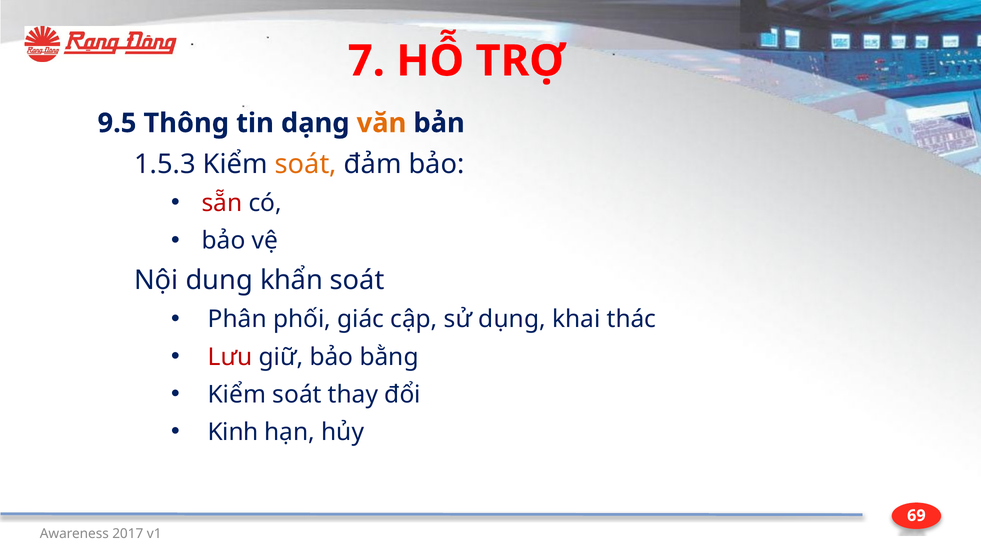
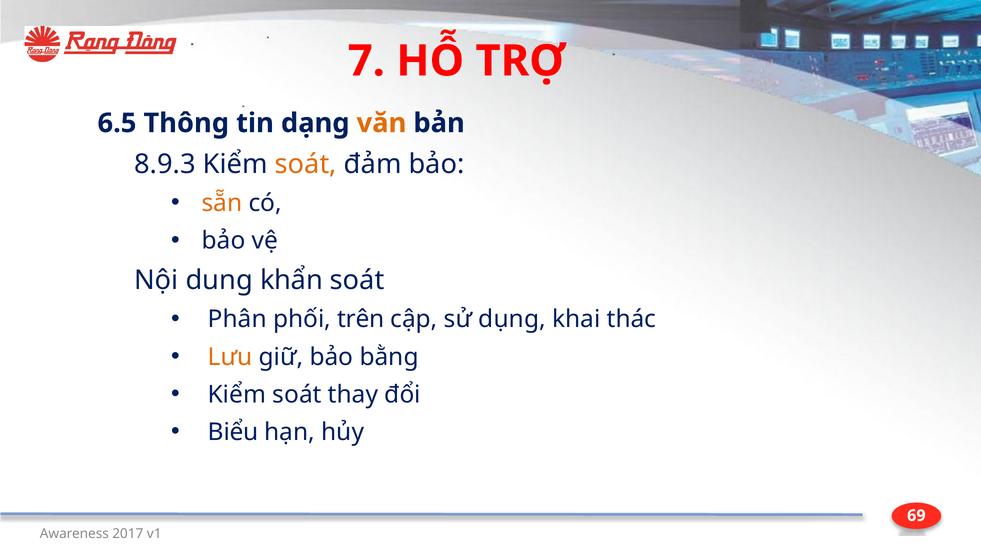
9.5: 9.5 -> 6.5 (117, 123)
1.5.3: 1.5.3 -> 8.9.3 (165, 164)
sẵn colour: red -> orange (222, 203)
giác: giác -> trên (361, 319)
Lưu colour: red -> orange (230, 357)
Kinh: Kinh -> Biểu (233, 432)
